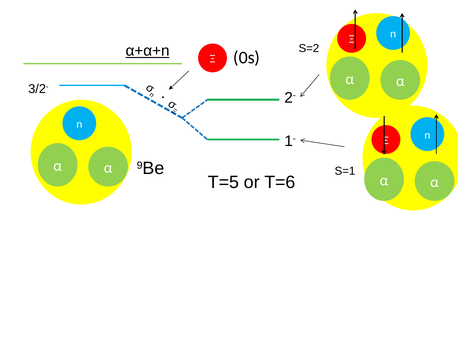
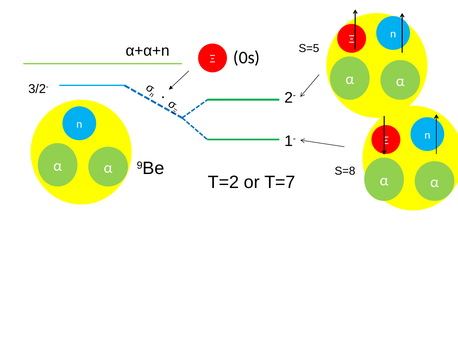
S=2: S=2 -> S=5 (309, 48)
α+α+n underline: present -> none (148, 51)
S=1: S=1 -> S=8 (345, 171)
T=5: T=5 -> T=2 (223, 182)
T=6: T=6 -> T=7 (280, 182)
